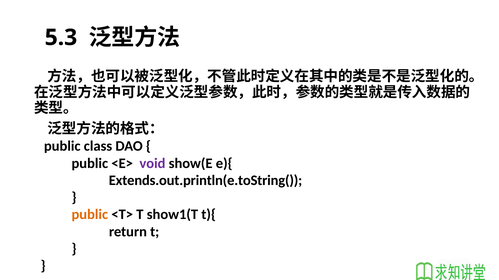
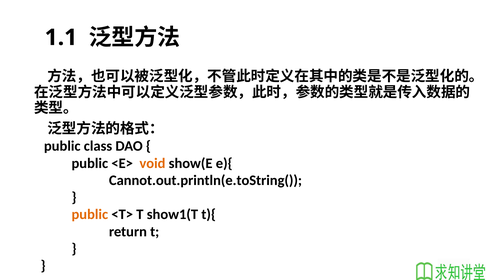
5.3: 5.3 -> 1.1 (61, 38)
void colour: purple -> orange (152, 164)
Extends.out.println(e.toString(: Extends.out.println(e.toString( -> Cannot.out.println(e.toString( (205, 181)
